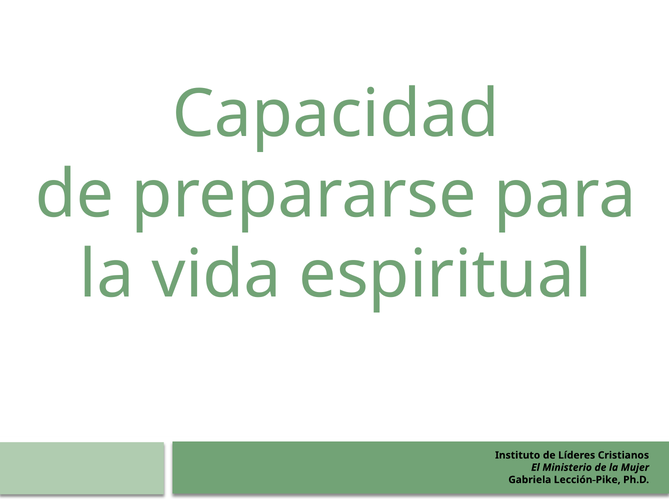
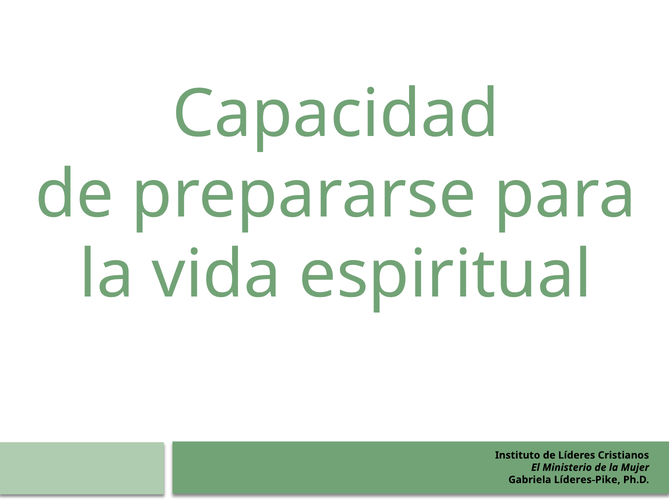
Lección-Pike: Lección-Pike -> Líderes-Pike (587, 480)
